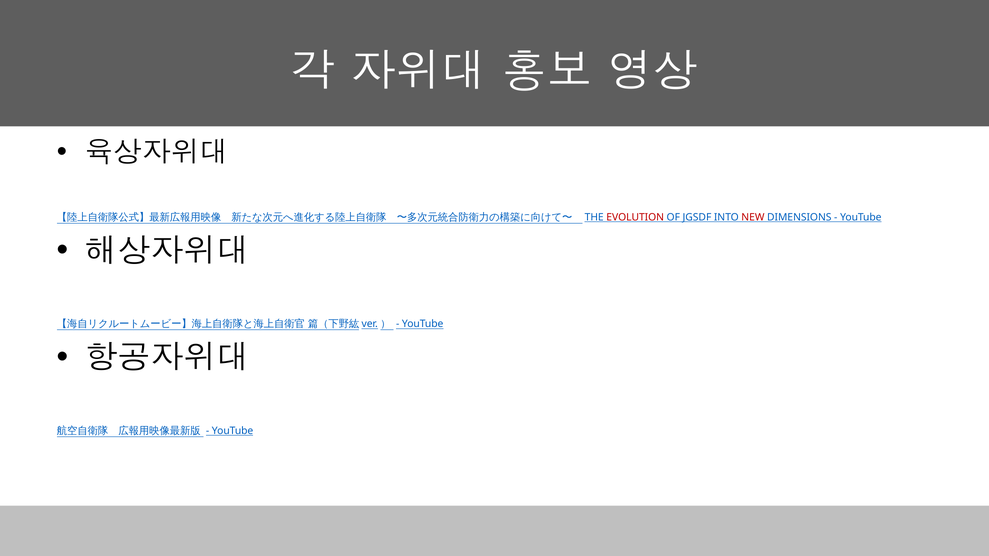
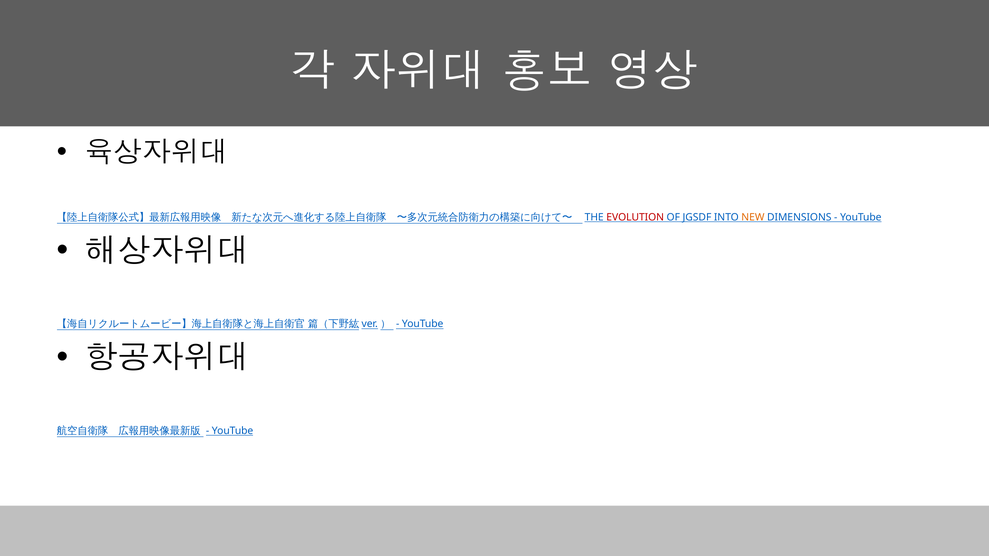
NEW colour: red -> orange (753, 217)
